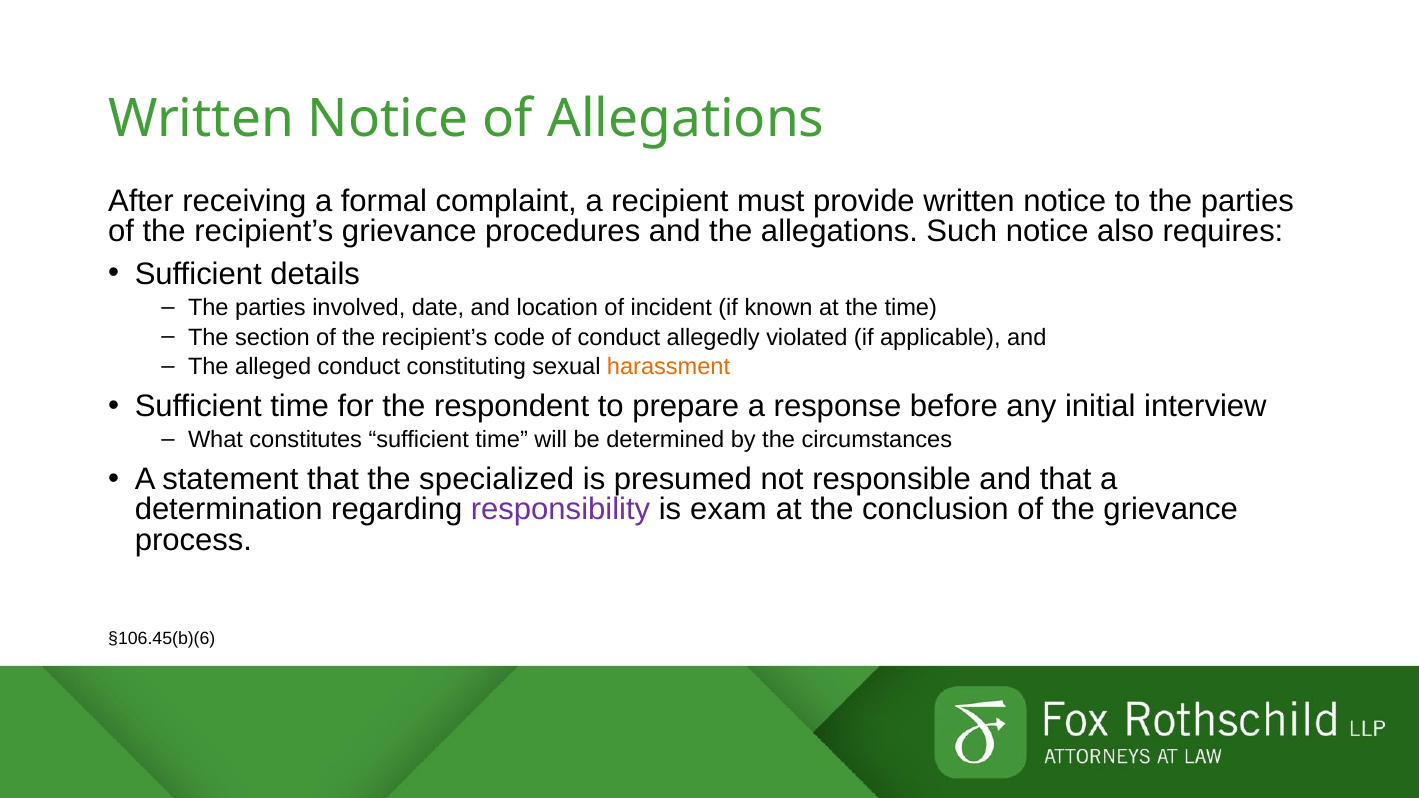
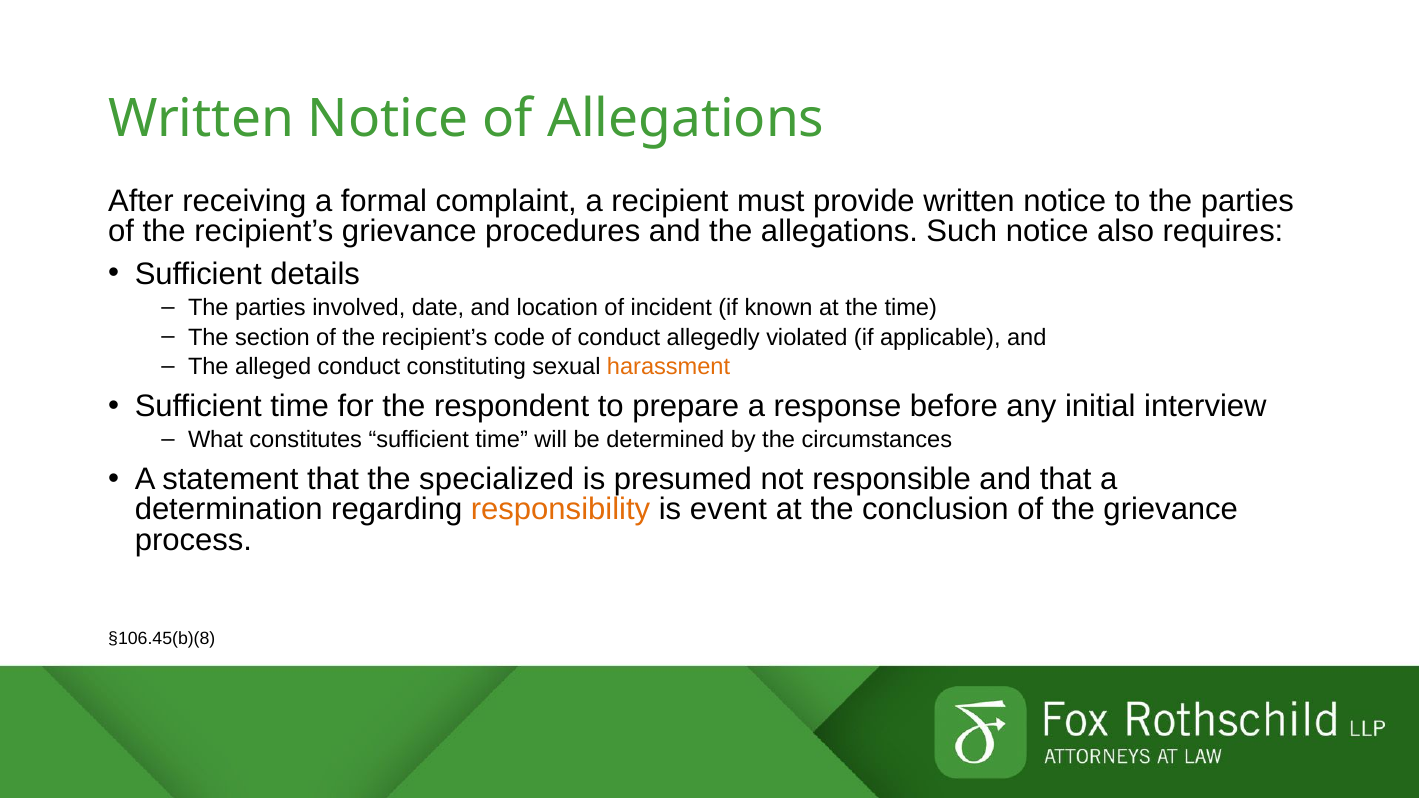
responsibility colour: purple -> orange (561, 510)
exam: exam -> event (728, 510)
§106.45(b)(6: §106.45(b)(6 -> §106.45(b)(8 (162, 639)
